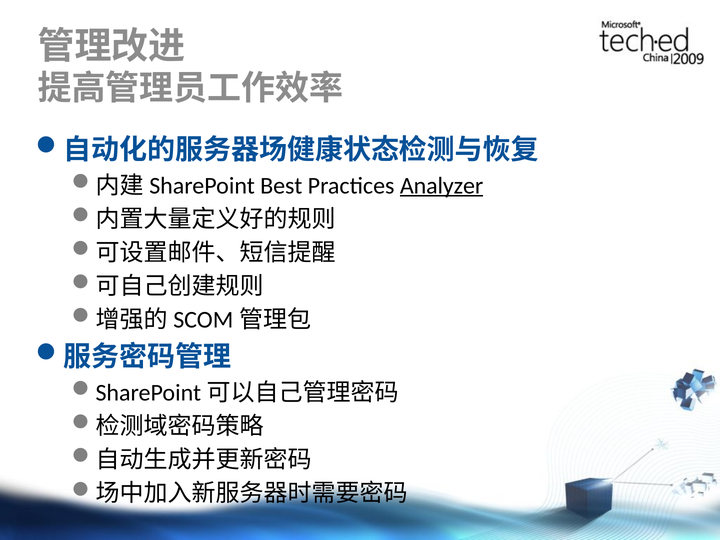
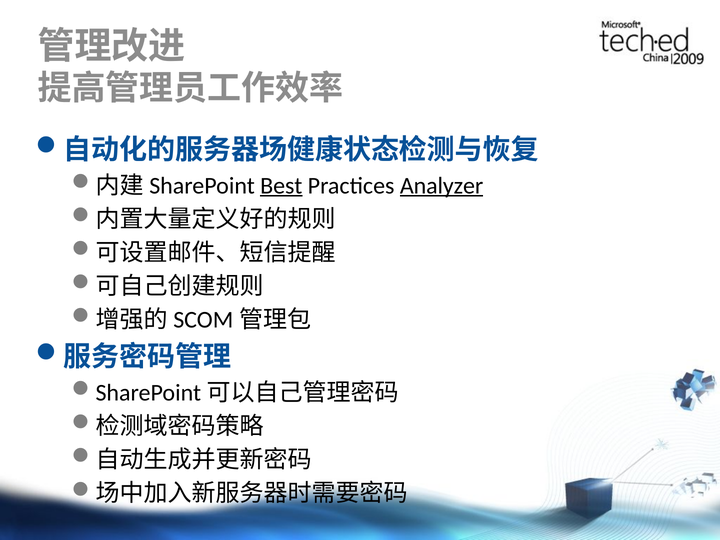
Best underline: none -> present (281, 186)
